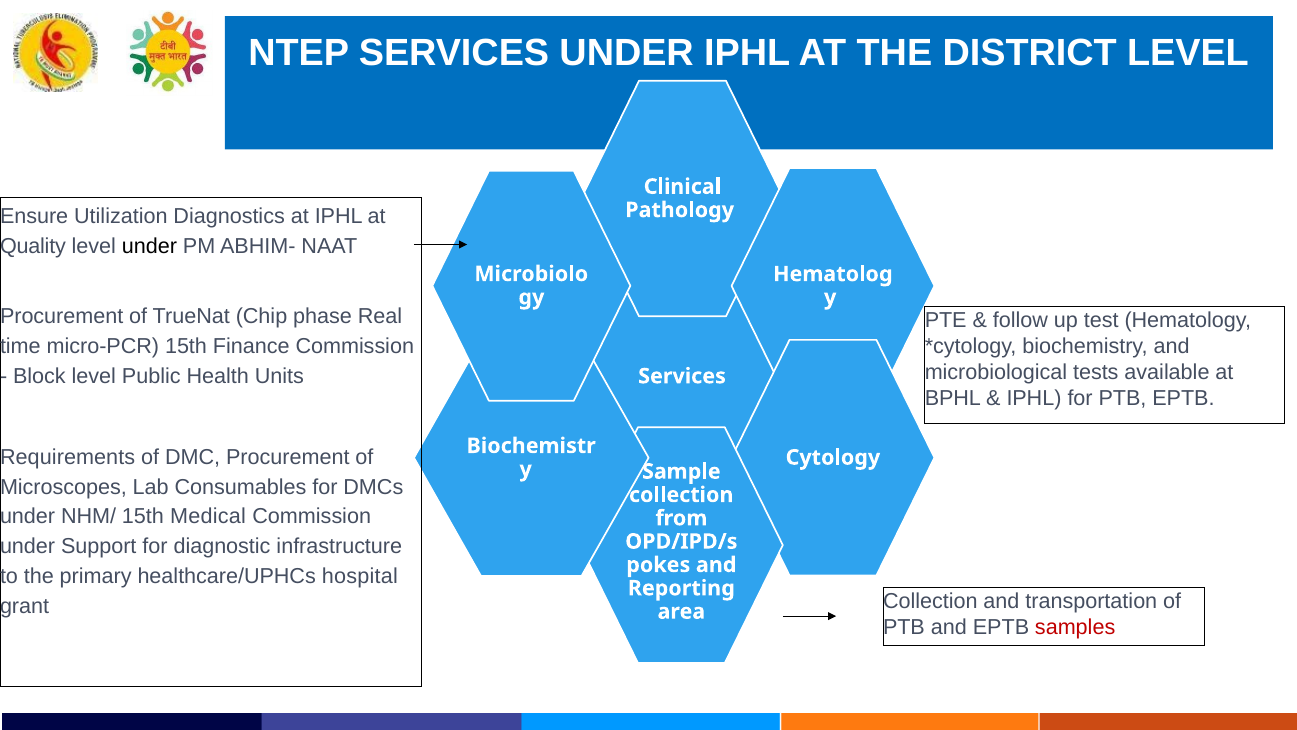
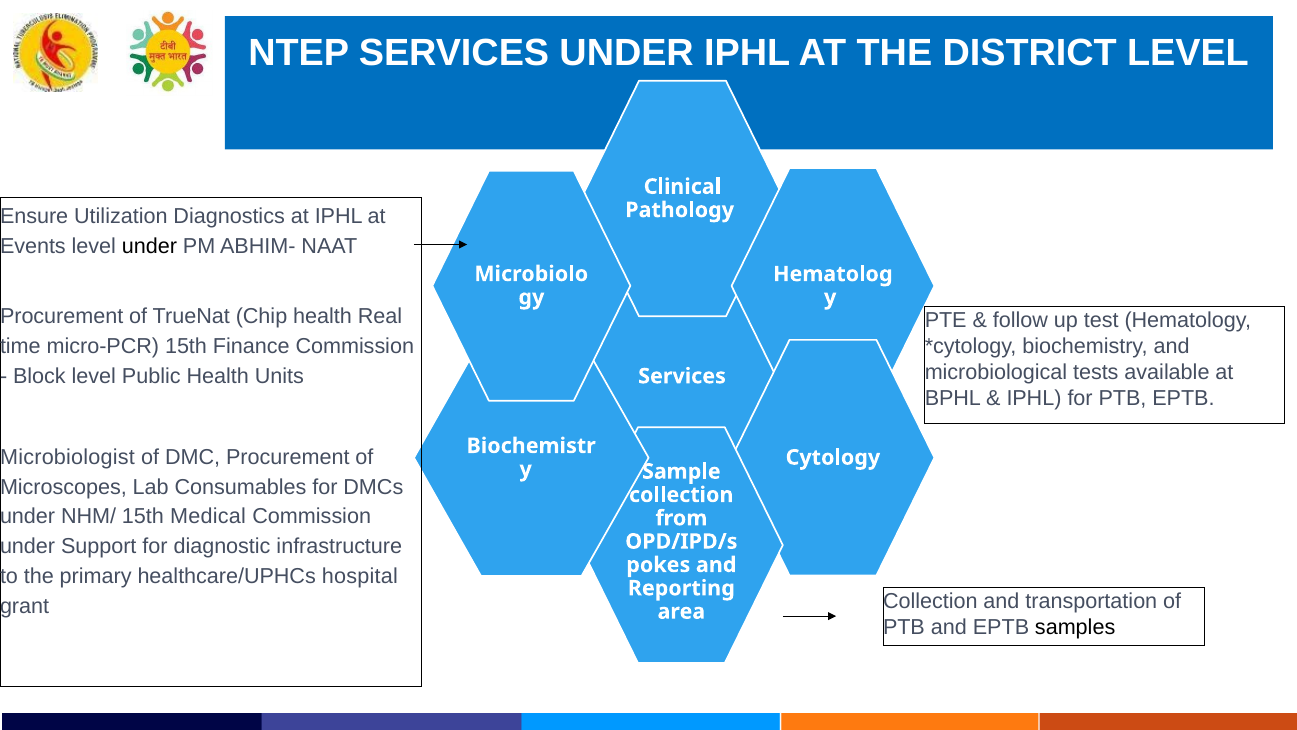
Quality: Quality -> Events (33, 246)
Chip phase: phase -> health (323, 316)
Requirements: Requirements -> Microbiologist (68, 457)
samples colour: red -> black (1075, 627)
